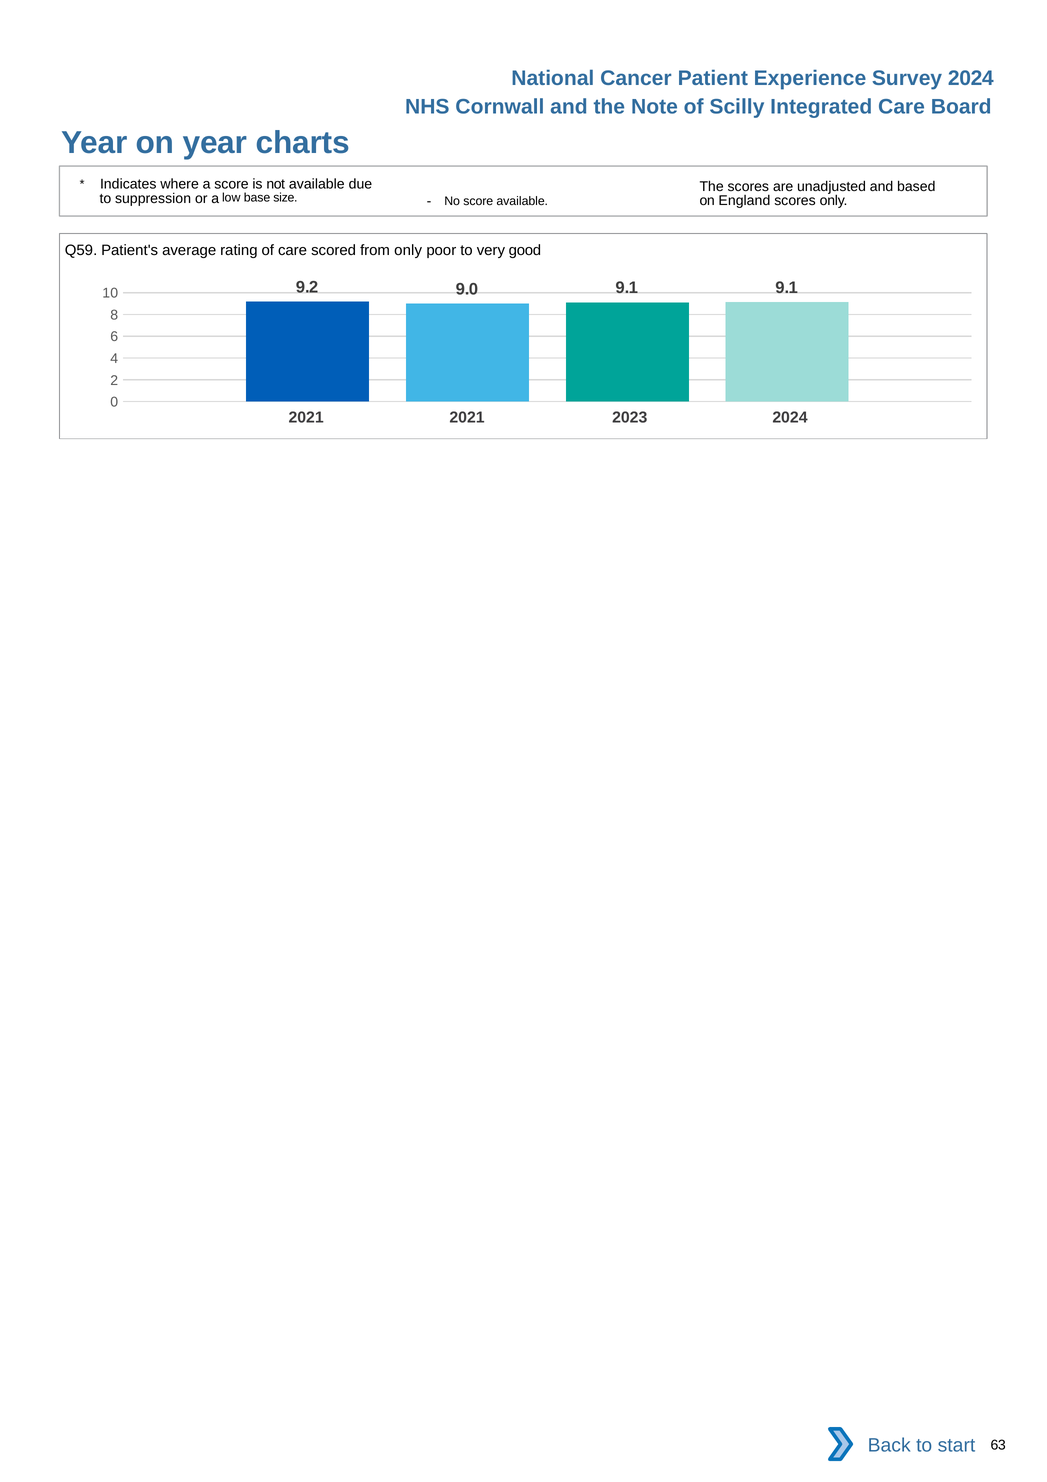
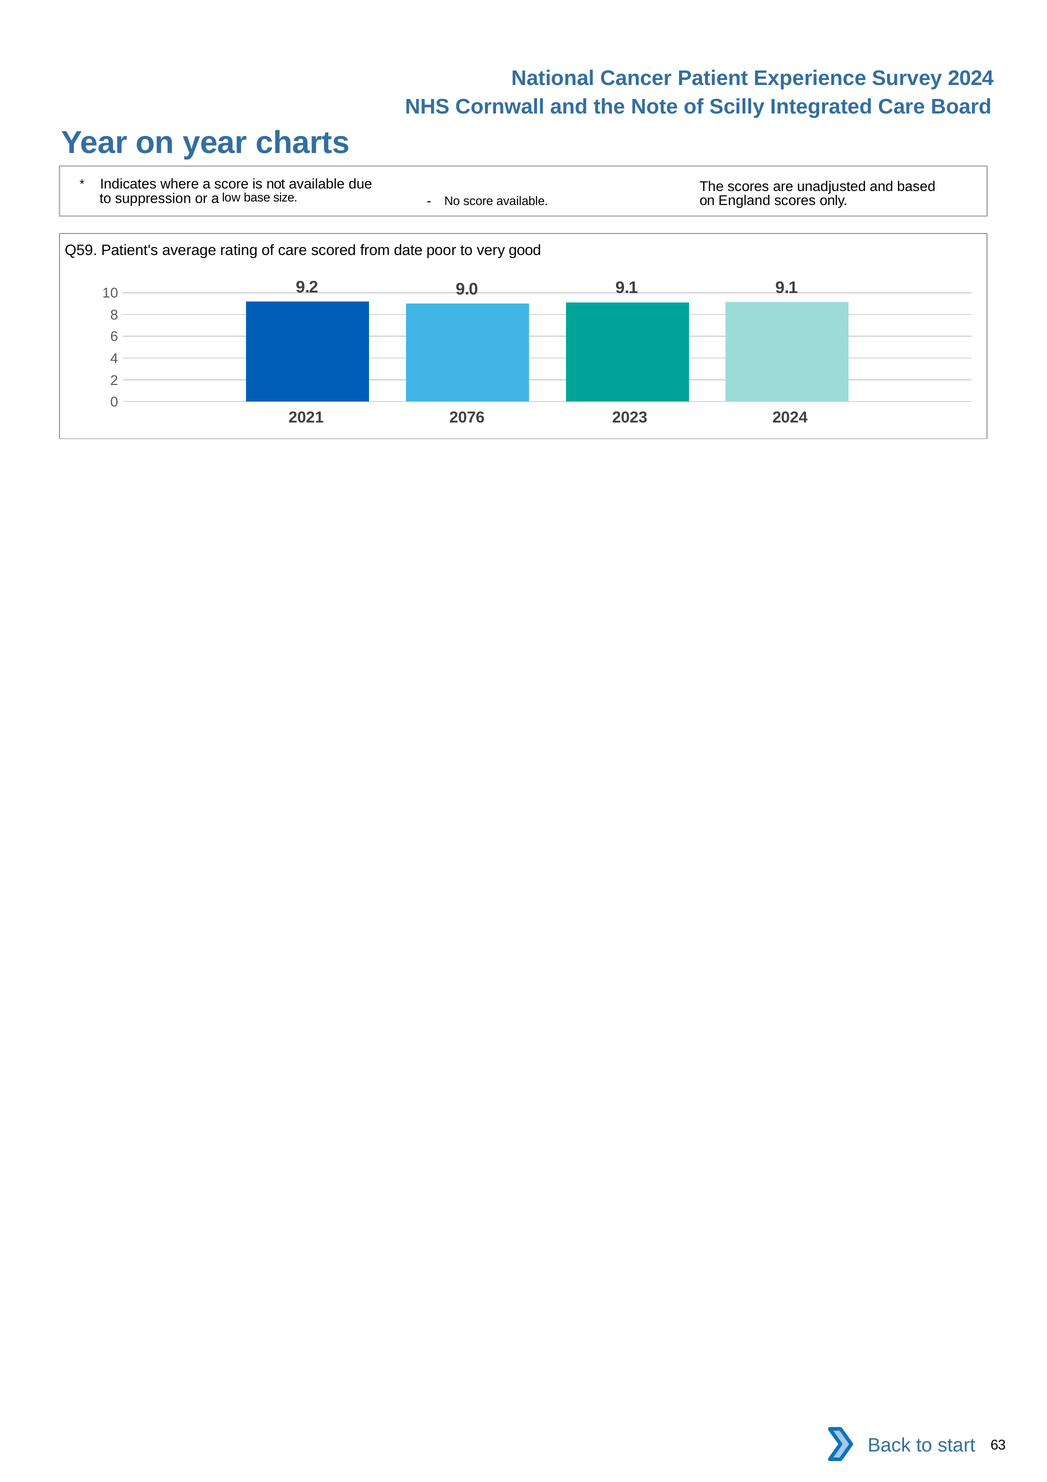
from only: only -> date (408, 250)
2021 2021: 2021 -> 2076 (467, 418)
